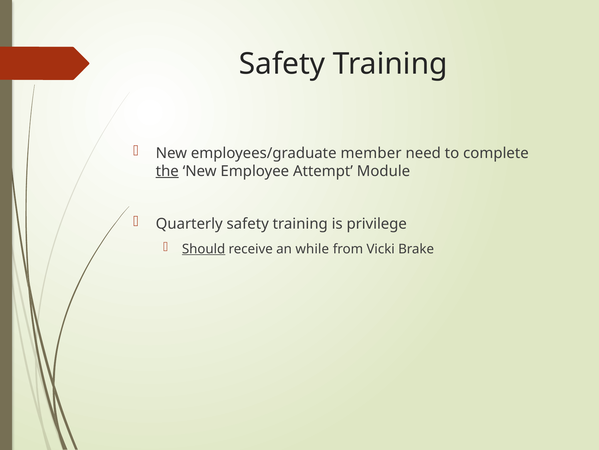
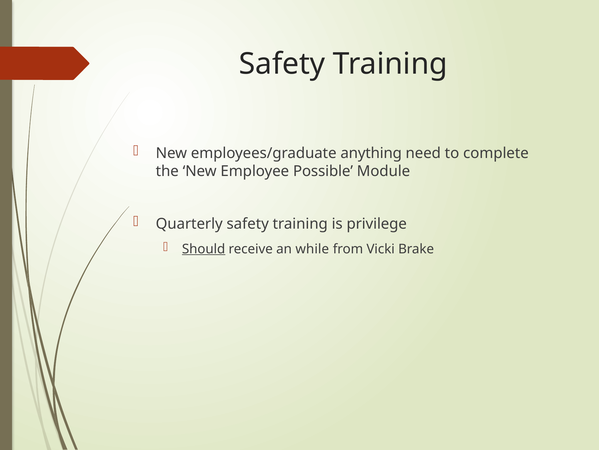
member: member -> anything (371, 153)
the underline: present -> none (167, 171)
Attempt: Attempt -> Possible (323, 171)
